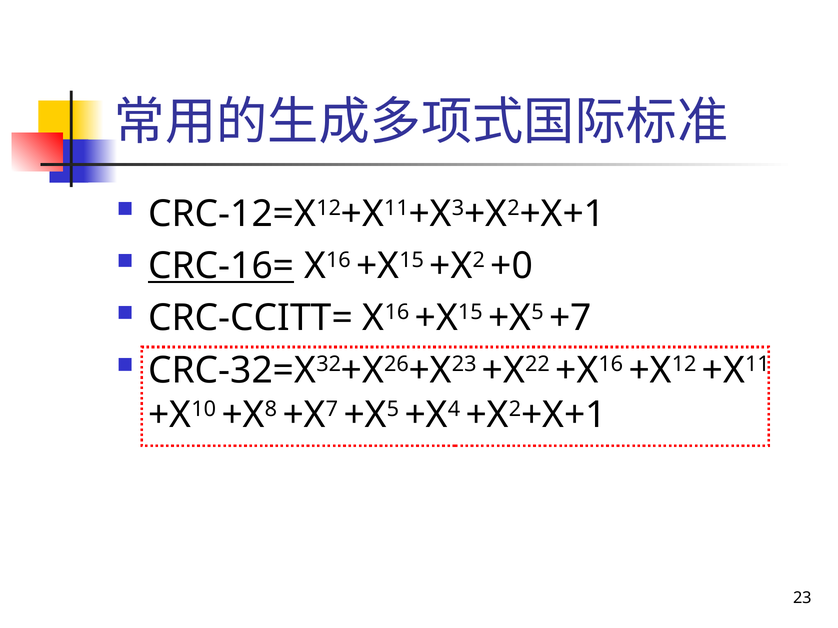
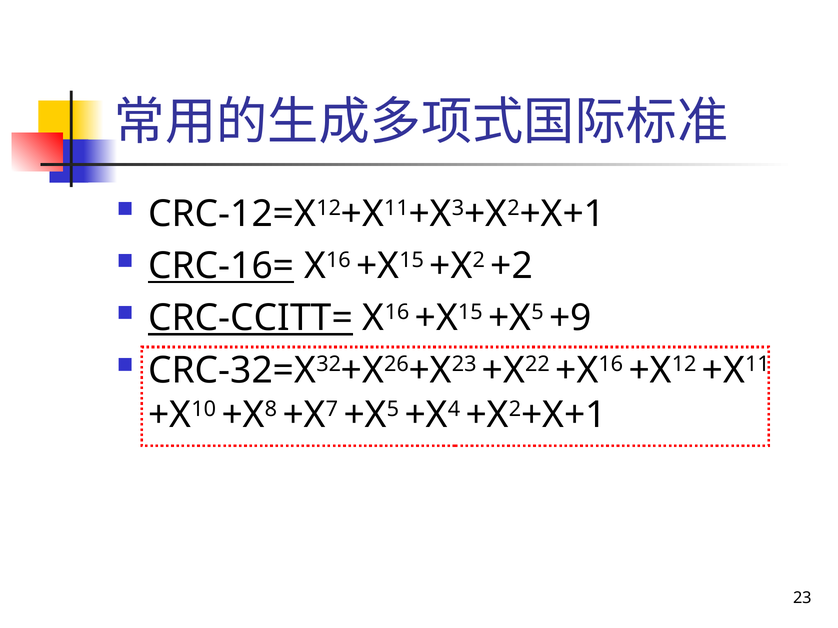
+0: +0 -> +2 (512, 266)
CRC-CCITT= underline: none -> present (251, 318)
+7: +7 -> +9 (570, 318)
